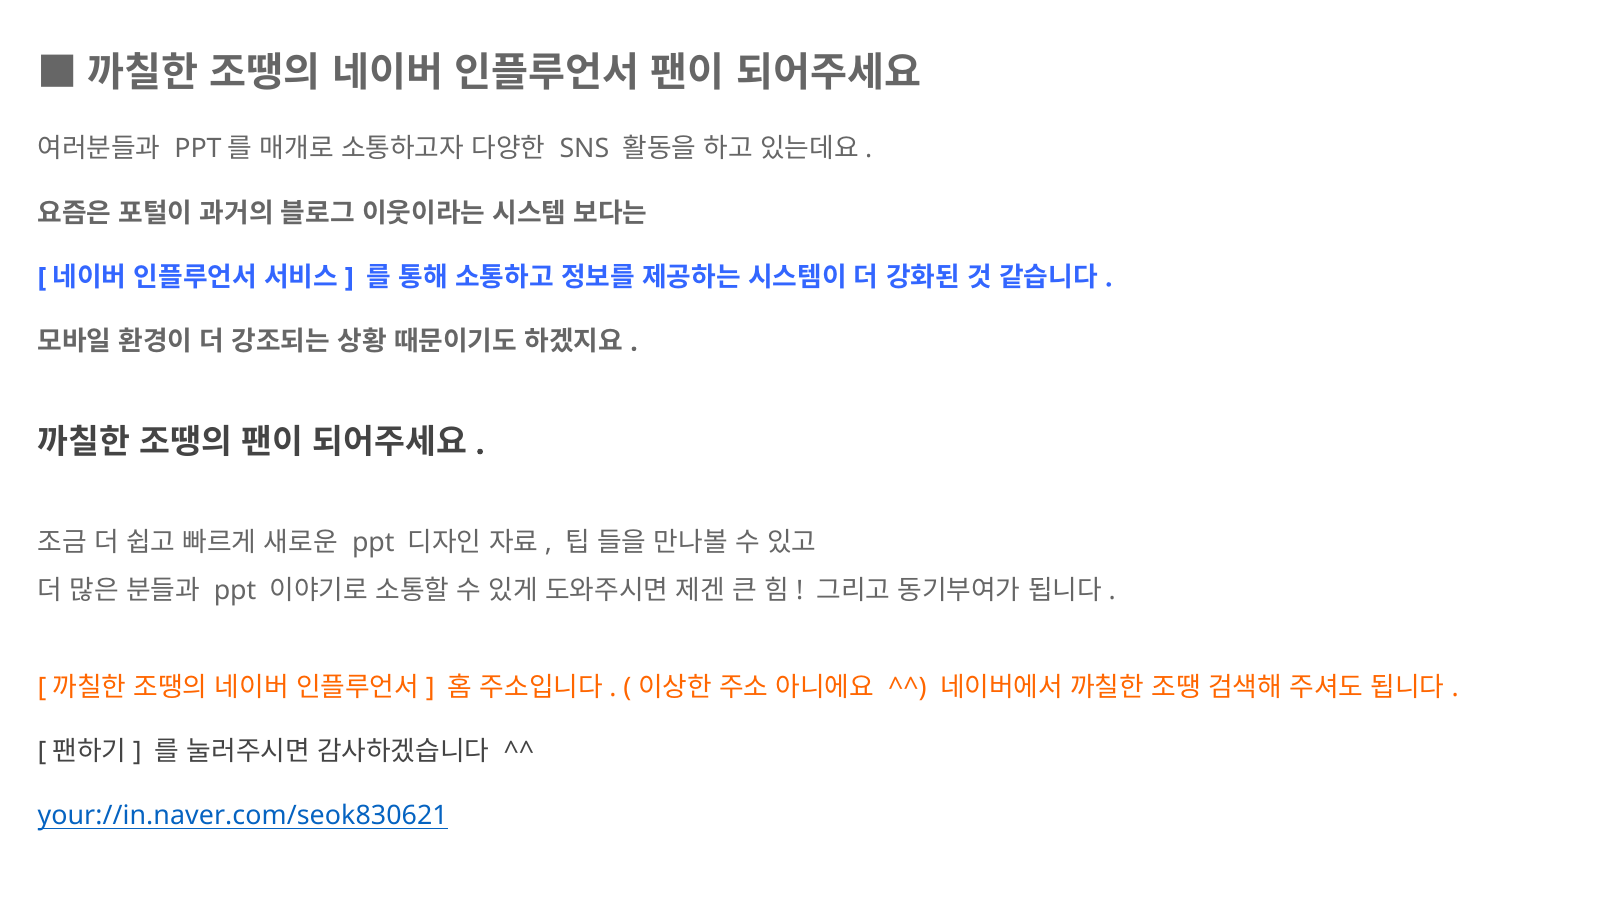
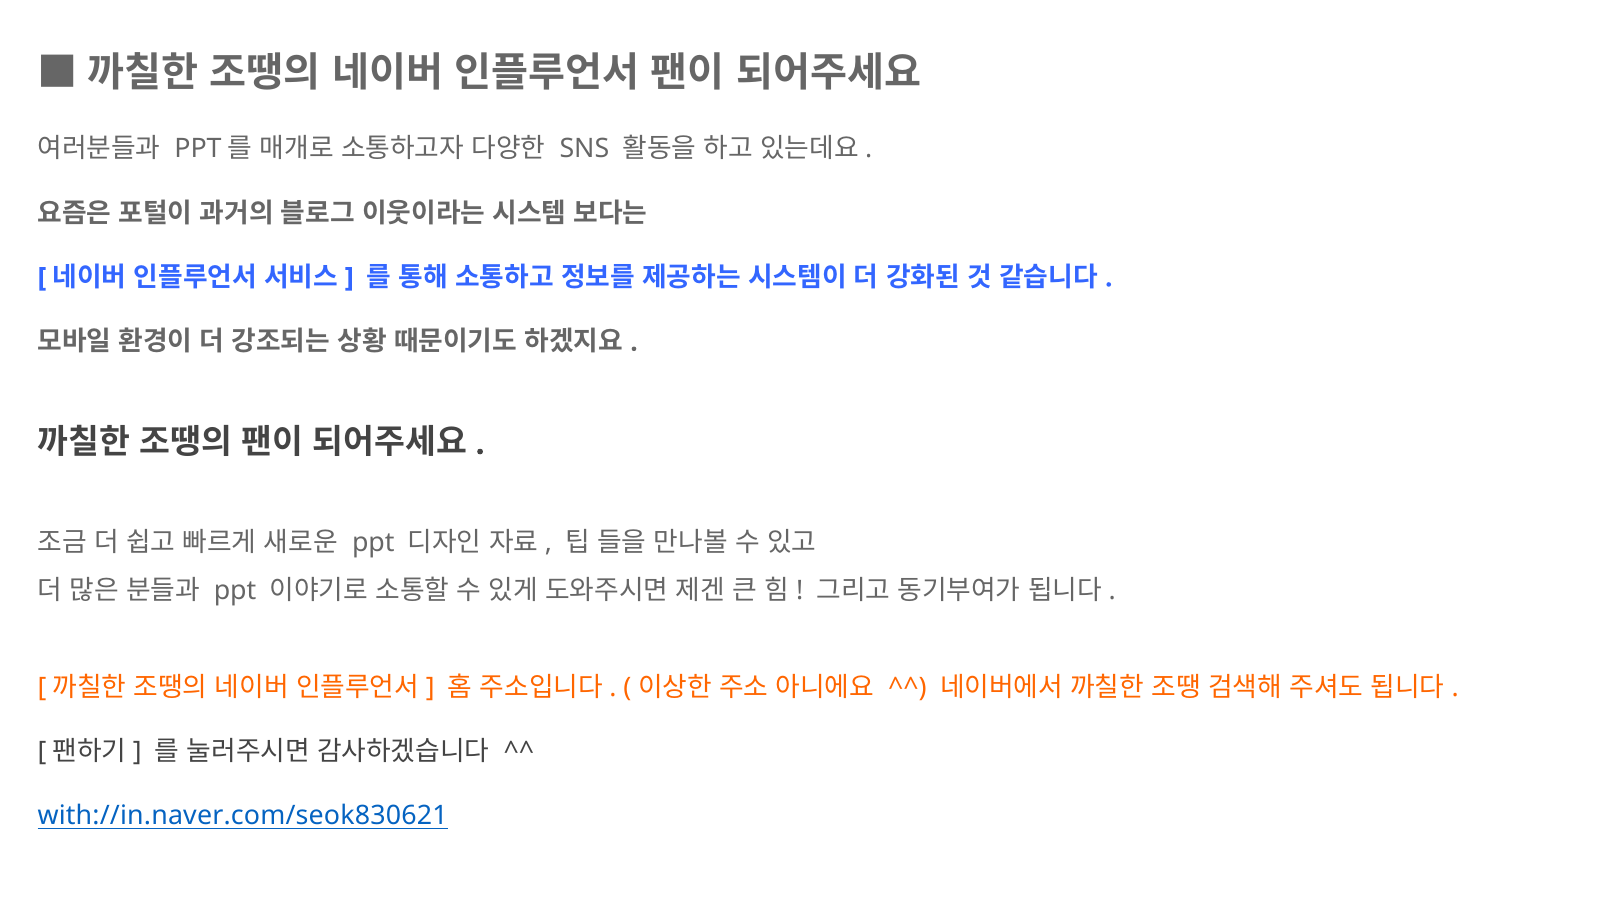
your://in.naver.com/seok830621: your://in.naver.com/seok830621 -> with://in.naver.com/seok830621 (243, 816)
